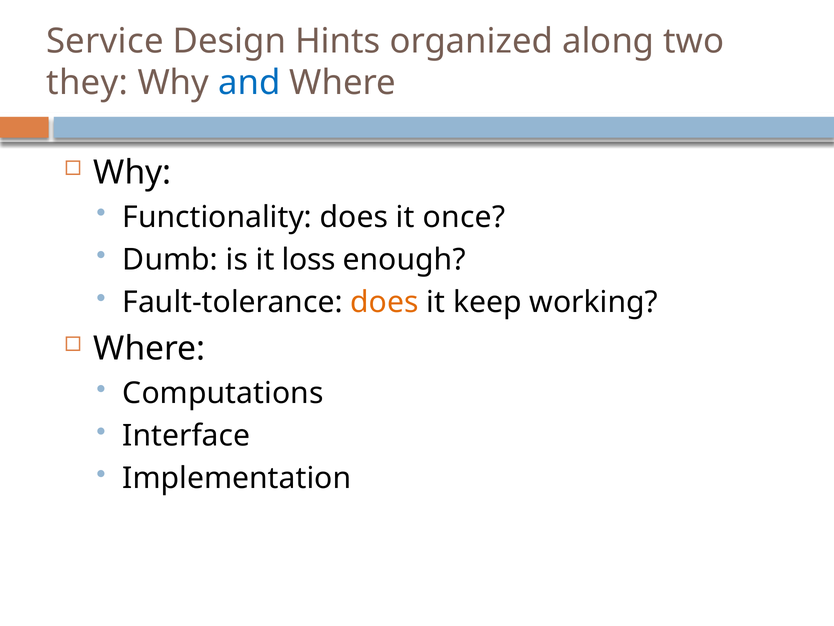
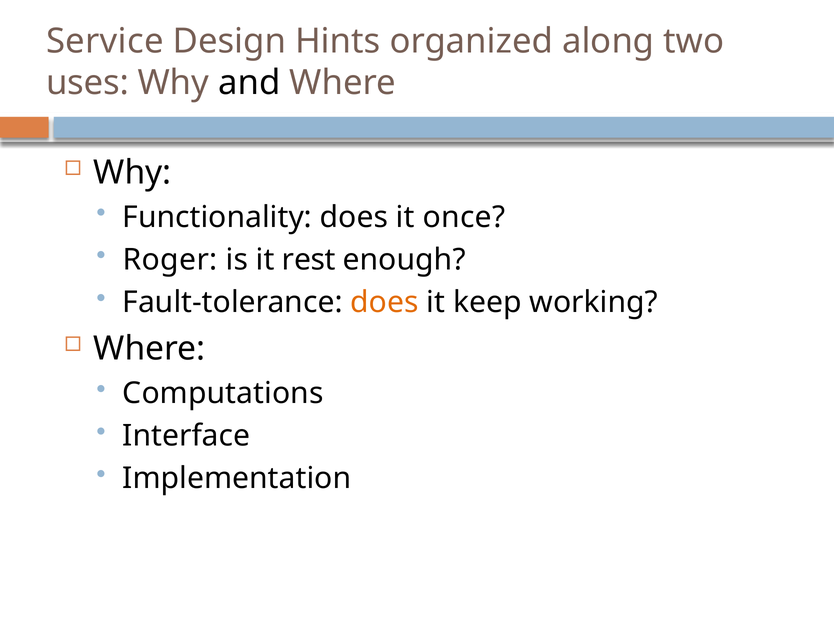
they: they -> uses (87, 83)
and colour: blue -> black (249, 83)
Dumb: Dumb -> Roger (170, 259)
loss: loss -> rest (309, 259)
